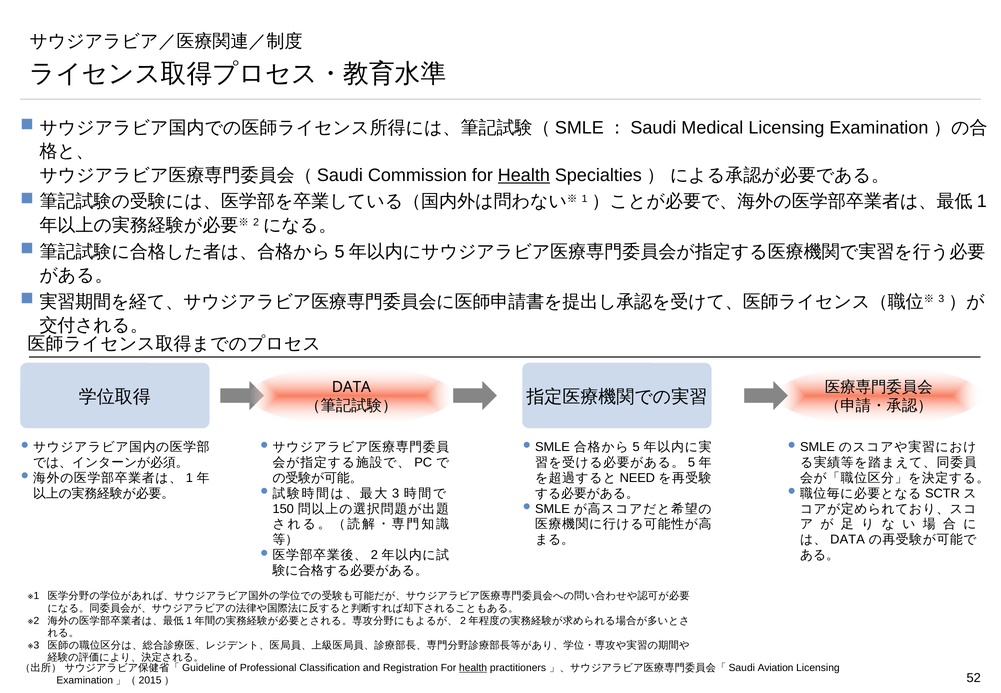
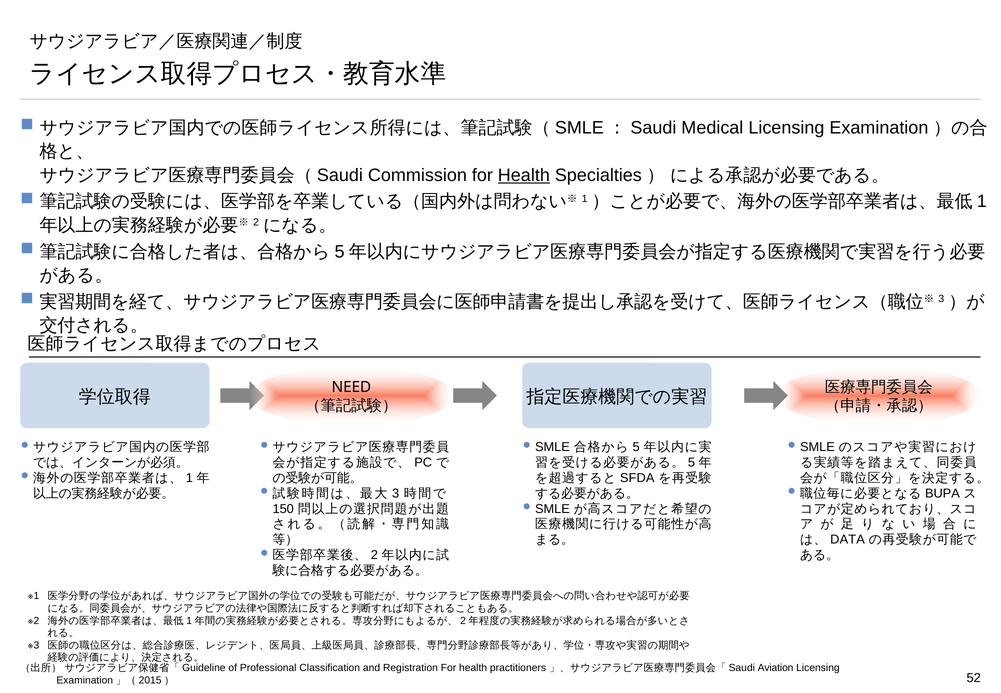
DATA: DATA -> NEED (351, 387)
NEED: NEED -> SFDA (637, 478)
SCTR: SCTR -> BUPA (942, 493)
health underline: present -> none (473, 668)
